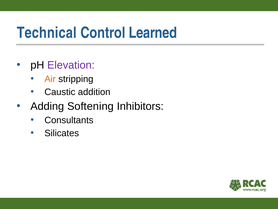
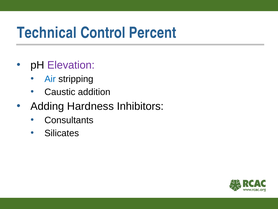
Learned: Learned -> Percent (153, 33)
Air colour: orange -> blue (50, 79)
Softening: Softening -> Hardness (91, 106)
